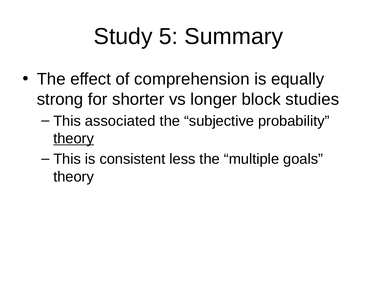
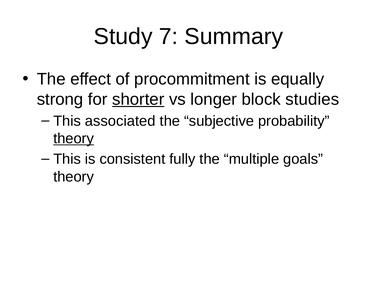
5: 5 -> 7 (169, 36)
comprehension: comprehension -> procommitment (192, 79)
shorter underline: none -> present (138, 99)
less: less -> fully (182, 159)
